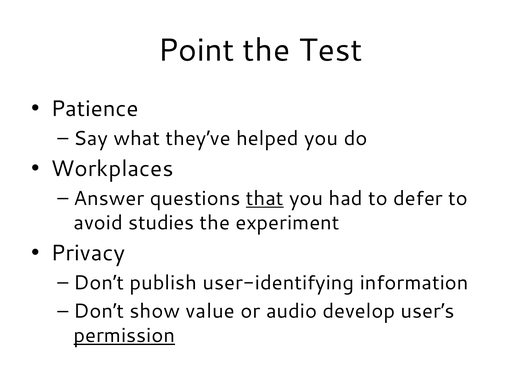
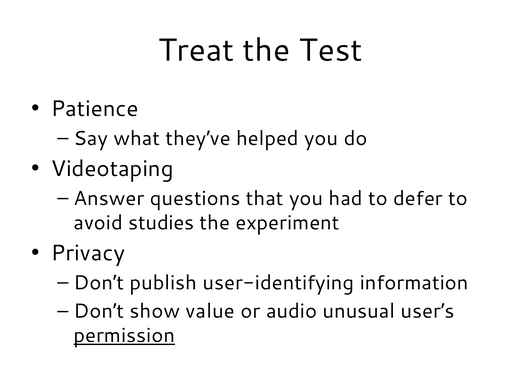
Point: Point -> Treat (196, 50)
Workplaces: Workplaces -> Videotaping (112, 169)
that underline: present -> none (265, 198)
develop: develop -> unusual (359, 311)
